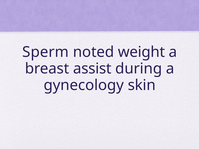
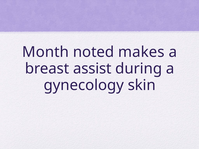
Sperm: Sperm -> Month (46, 52)
weight: weight -> makes (141, 52)
